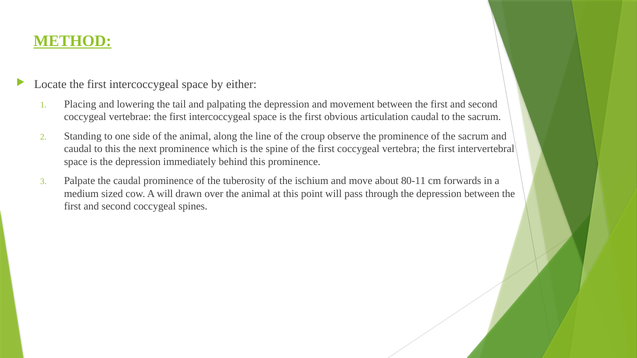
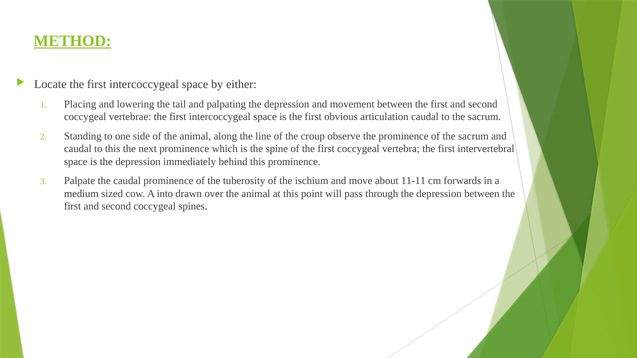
80-11: 80-11 -> 11-11 (413, 181)
A will: will -> into (165, 194)
